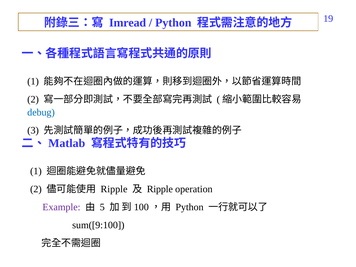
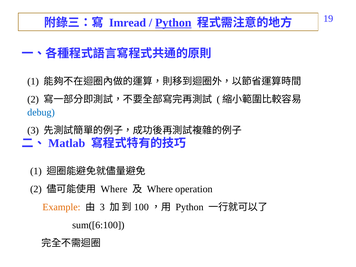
Python underline: none -> present (173, 23)
Ripple: Ripple -> Where (114, 189)
Ripple: Ripple -> Where (160, 189)
Example colour: purple -> orange (61, 207)
5: 5 -> 3 (102, 207)
sum([9:100: sum([9:100 -> sum([6:100 (98, 225)
